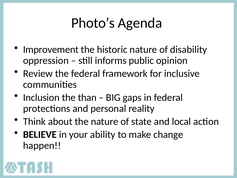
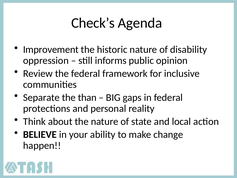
Photo’s: Photo’s -> Check’s (93, 23)
Inclusion: Inclusion -> Separate (41, 97)
